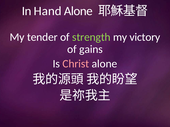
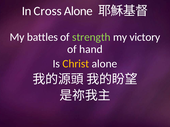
Hand: Hand -> Cross (48, 11)
tender: tender -> battles (42, 37)
gains: gains -> hand (91, 49)
Christ colour: pink -> yellow (76, 64)
